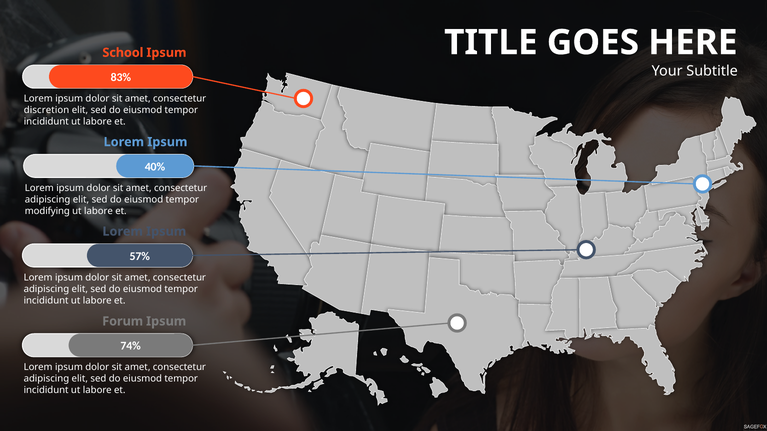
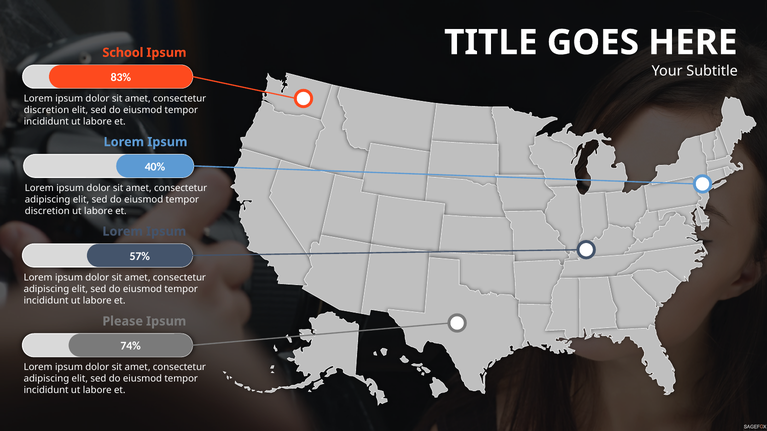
modifying: modifying -> discretion (47, 211)
Forum: Forum -> Please (123, 322)
